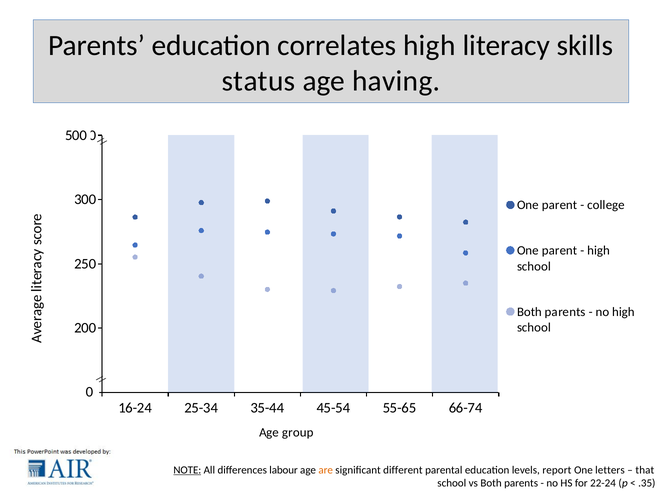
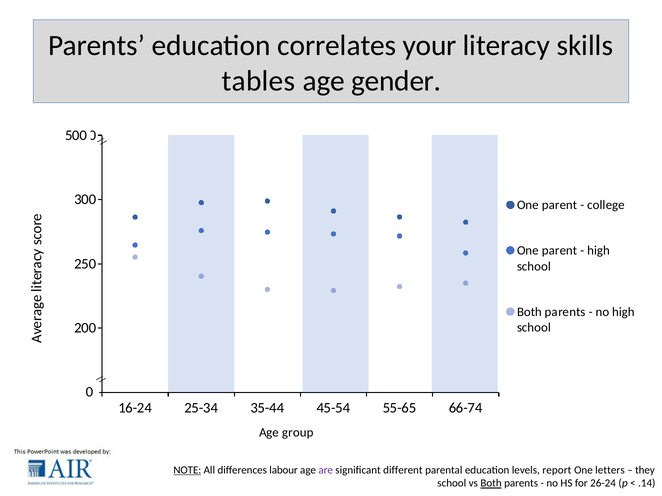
correlates high: high -> your (430, 46)
status: status -> tables (258, 81)
having: having -> gender (396, 81)
are colour: orange -> purple (326, 471)
that: that -> they (645, 471)
Both underline: none -> present (491, 484)
22-24: 22-24 -> 26-24 (603, 484)
.35: .35 -> .14 (647, 484)
